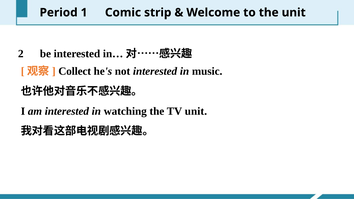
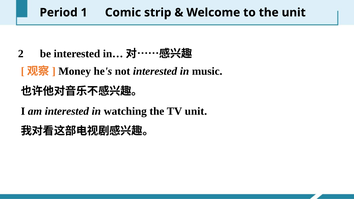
Collect: Collect -> Money (75, 71)
